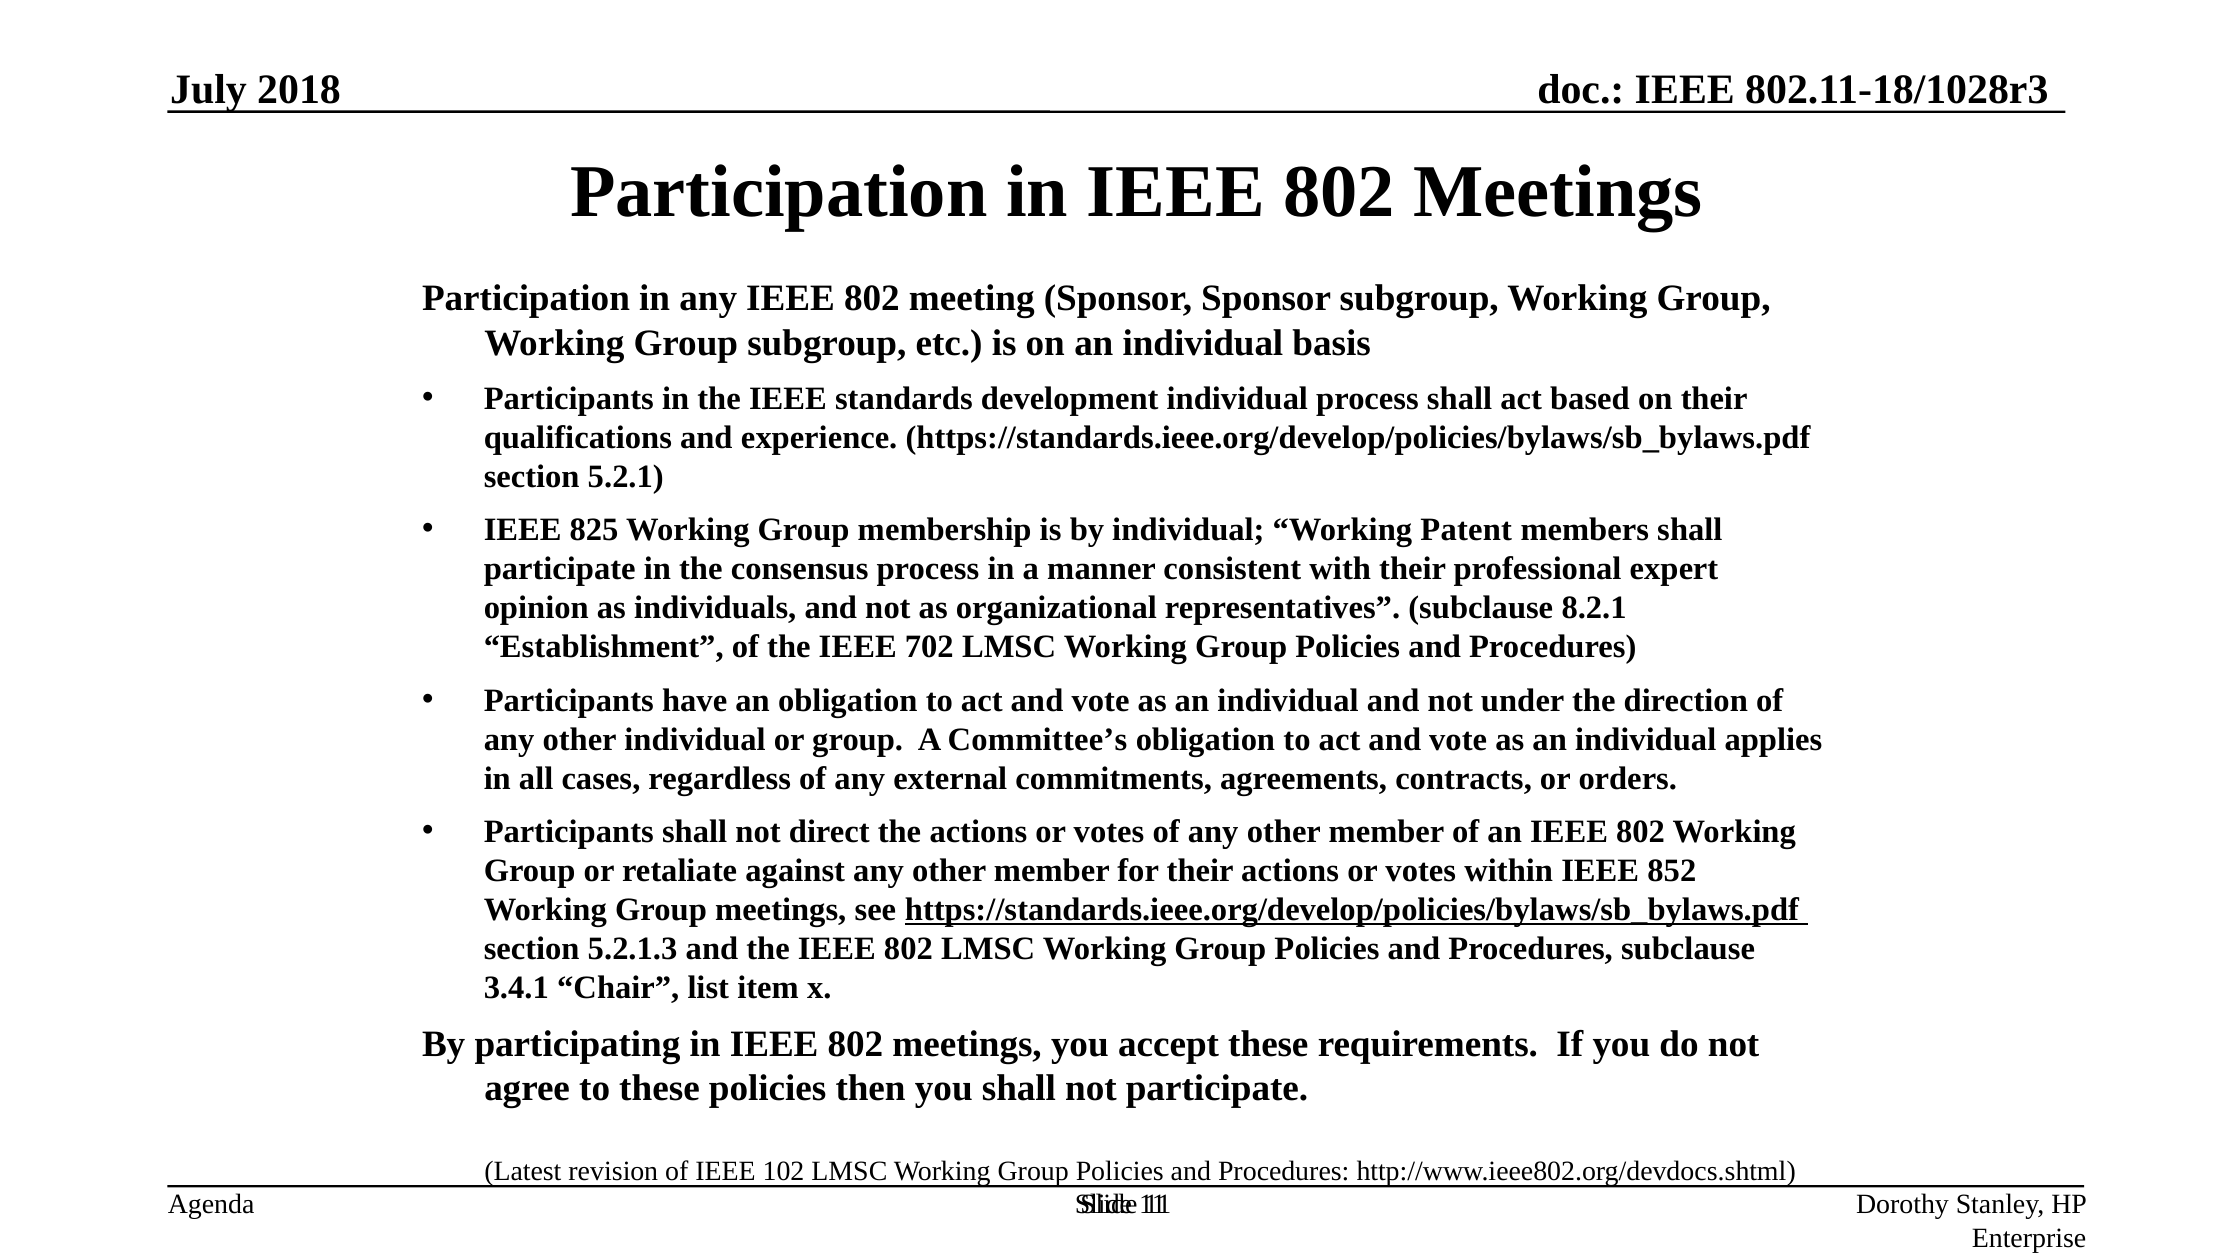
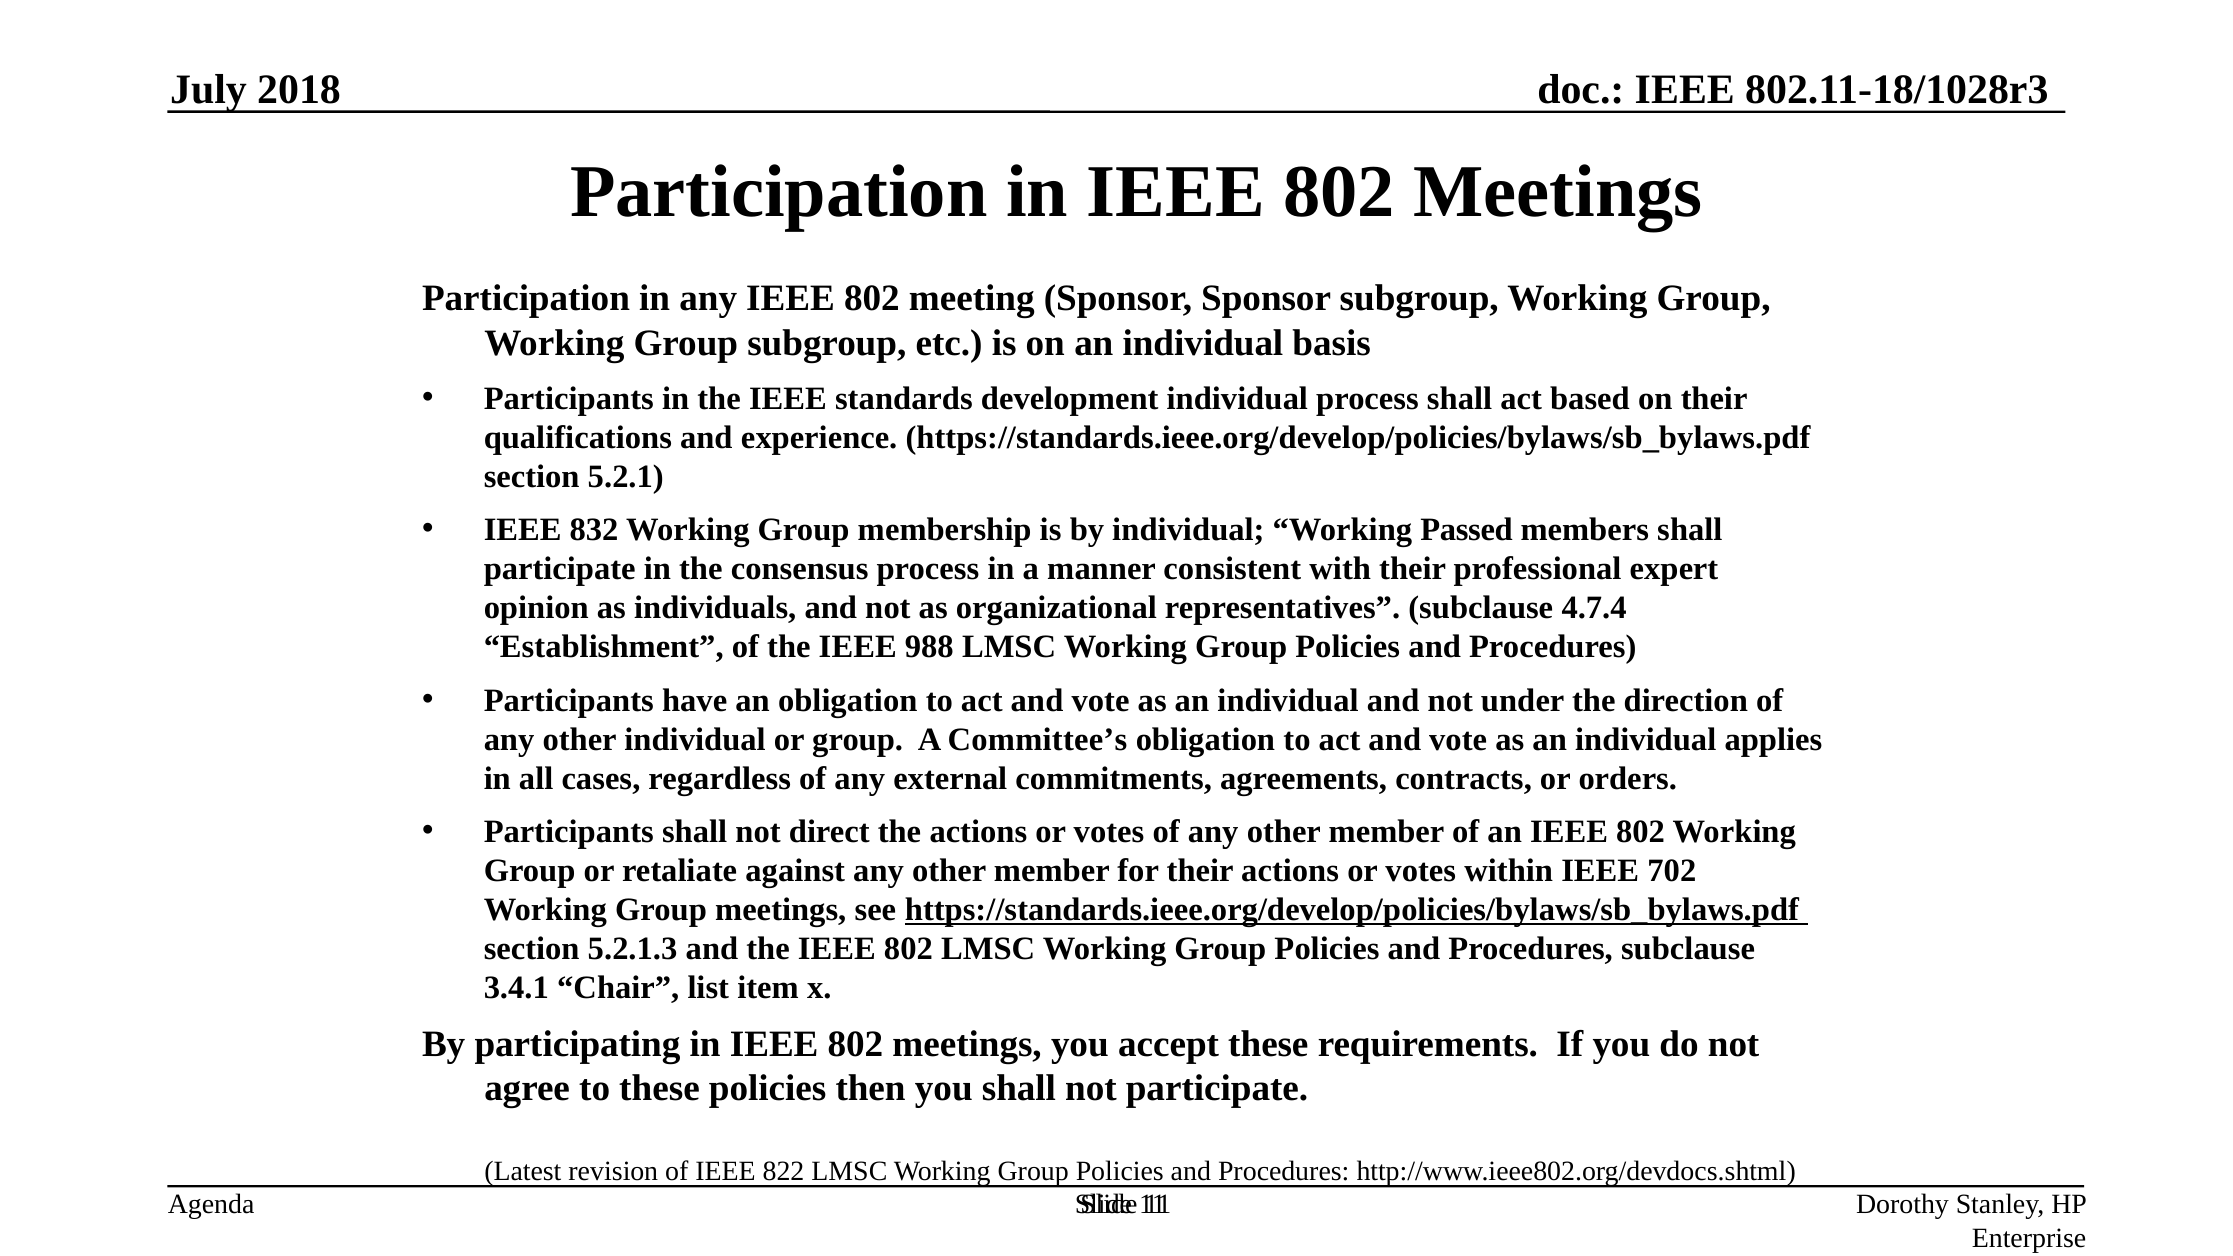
825: 825 -> 832 (594, 530)
Patent: Patent -> Passed (1467, 530)
8.2.1: 8.2.1 -> 4.7.4 (1594, 608)
702: 702 -> 988 (929, 647)
852: 852 -> 702 (1672, 871)
102: 102 -> 822 (784, 1172)
